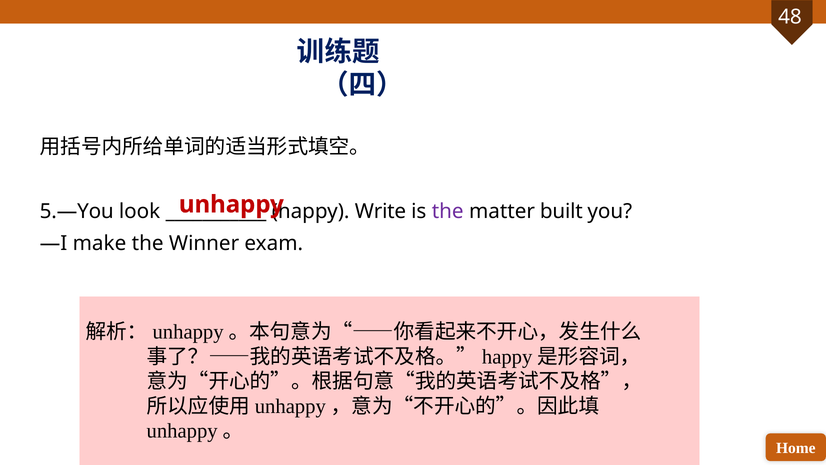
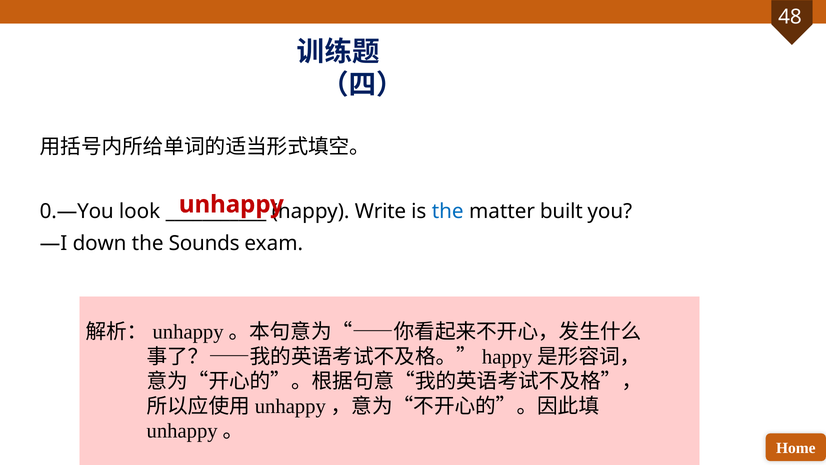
5.—You: 5.—You -> 0.—You (77, 211)
the colour: purple -> blue (448, 211)
make: make -> down (100, 243)
Winner: Winner -> Sounds (204, 243)
